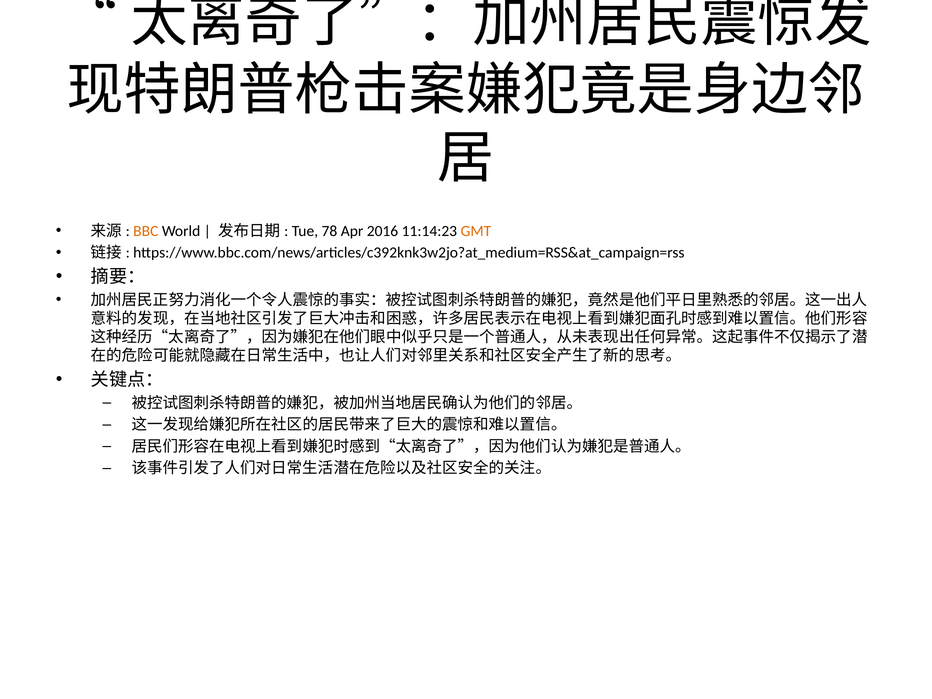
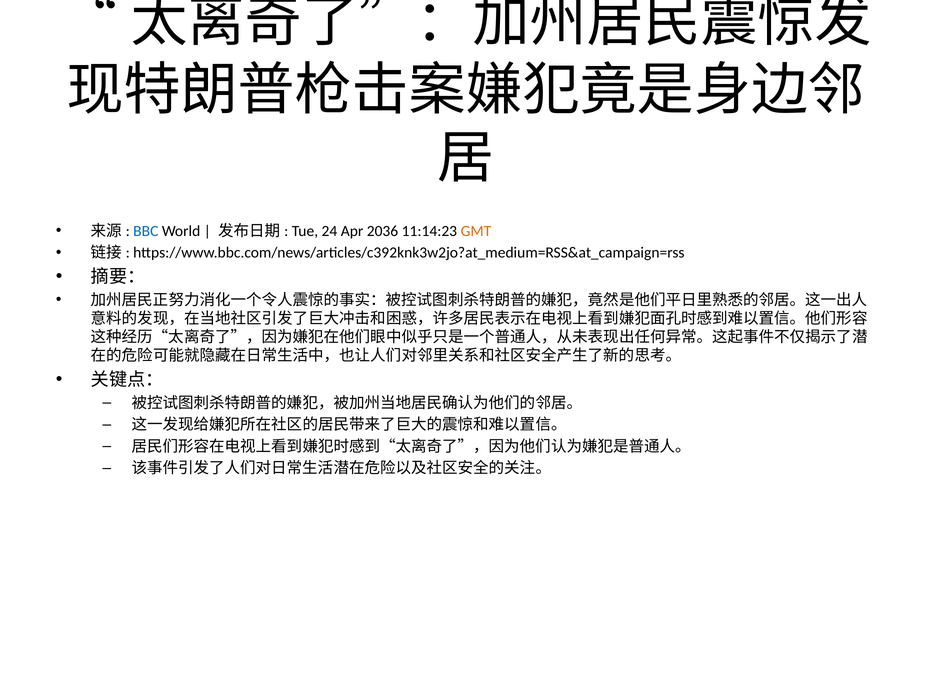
BBC colour: orange -> blue (146, 231)
78: 78 -> 24 (329, 231)
2016: 2016 -> 2036 (382, 231)
